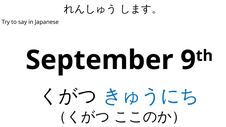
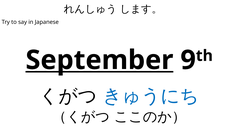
September underline: none -> present (99, 60)
